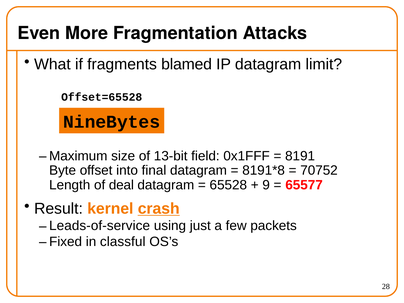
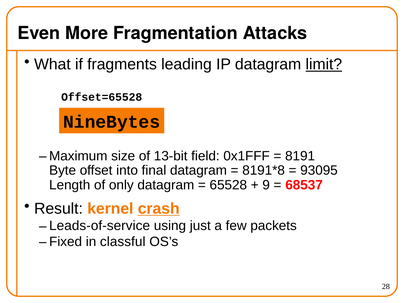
blamed: blamed -> leading (187, 64)
limit underline: none -> present (324, 64)
70752: 70752 -> 93095 (319, 170)
deal: deal -> only (121, 185)
65577: 65577 -> 68537 (304, 185)
